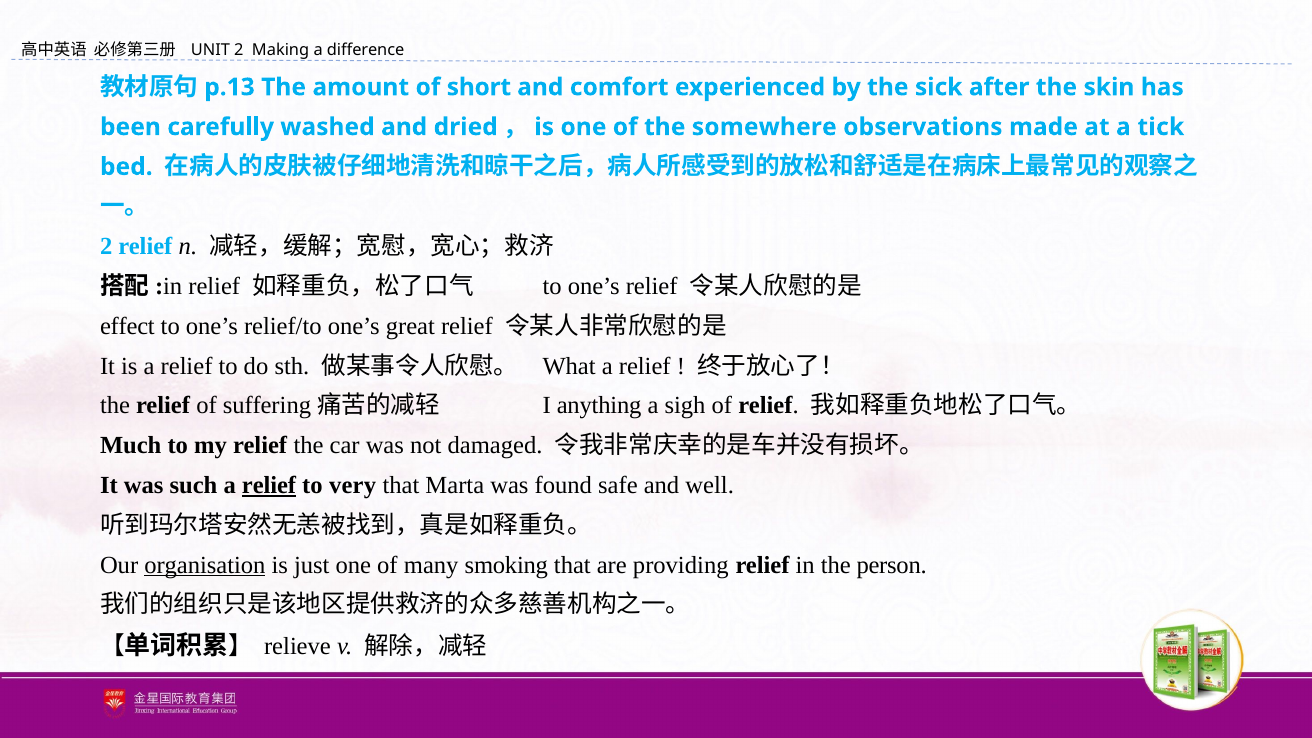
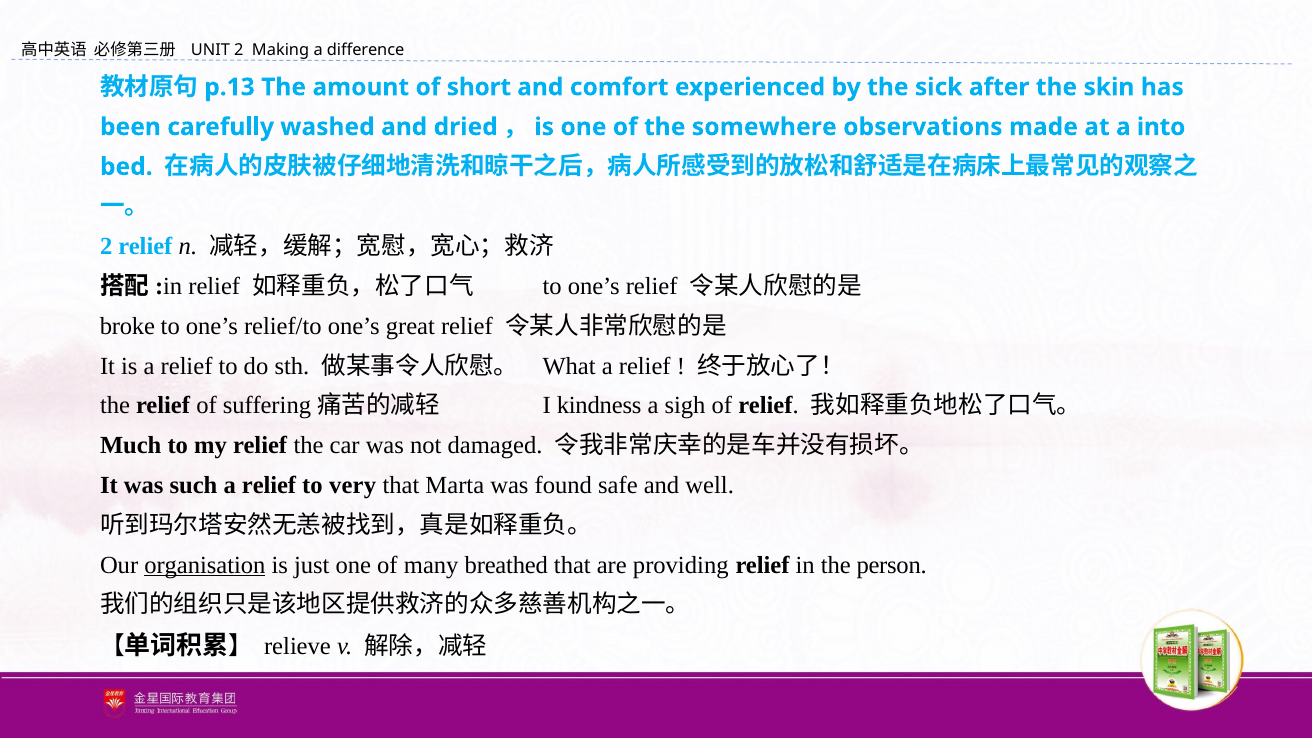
tick: tick -> into (1161, 127)
effect: effect -> broke (127, 326)
anything: anything -> kindness (599, 406)
relief underline: present -> none (269, 485)
smoking: smoking -> breathed (506, 565)
